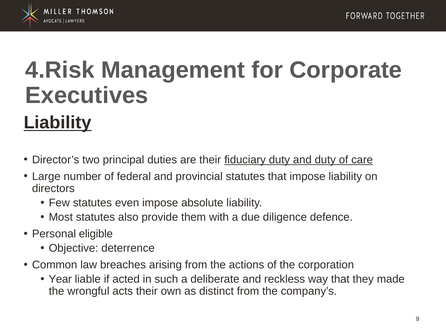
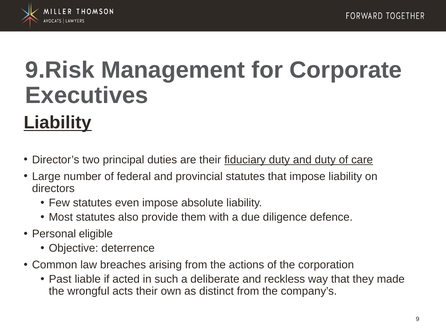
4.Risk: 4.Risk -> 9.Risk (60, 70)
Year: Year -> Past (60, 280)
